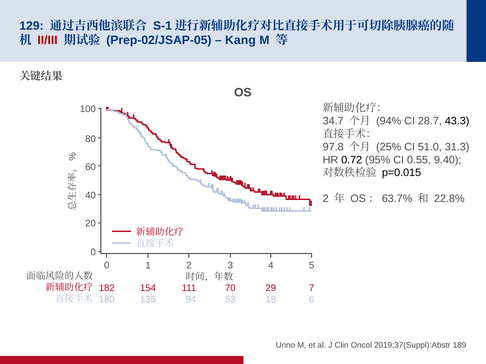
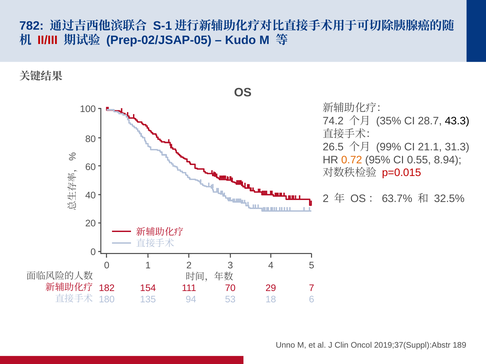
129: 129 -> 782 (32, 26)
Kang: Kang -> Kudo (241, 40)
34.7: 34.7 -> 74.2 (333, 121)
94%: 94% -> 35% (389, 121)
97.8: 97.8 -> 26.5 (333, 147)
25%: 25% -> 99% (389, 147)
51.0: 51.0 -> 21.1 (430, 147)
0.72 colour: black -> orange (352, 160)
9.40: 9.40 -> 8.94 (448, 160)
p=0.015 colour: black -> red (402, 173)
22.8%: 22.8% -> 32.5% (449, 199)
